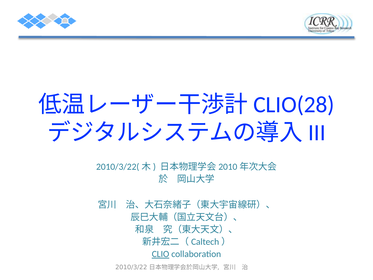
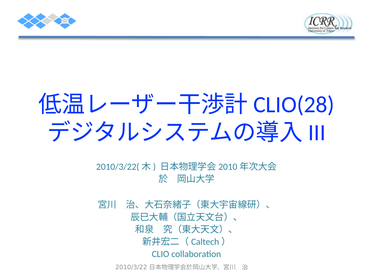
CLIO underline: present -> none (161, 254)
